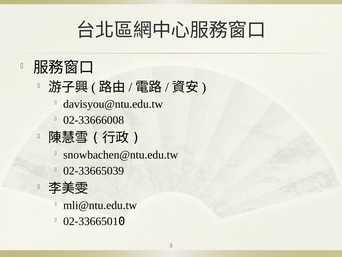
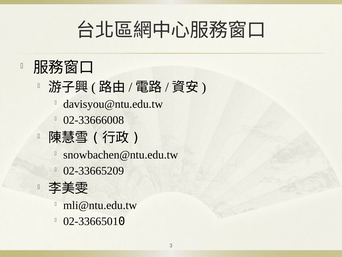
02-33665039: 02-33665039 -> 02-33665209 (94, 170)
